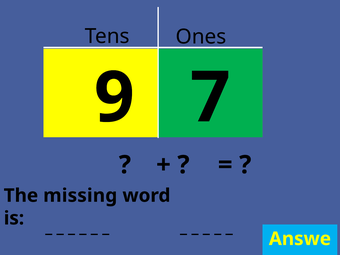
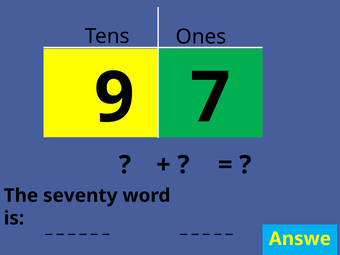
missing: missing -> seventy (80, 196)
